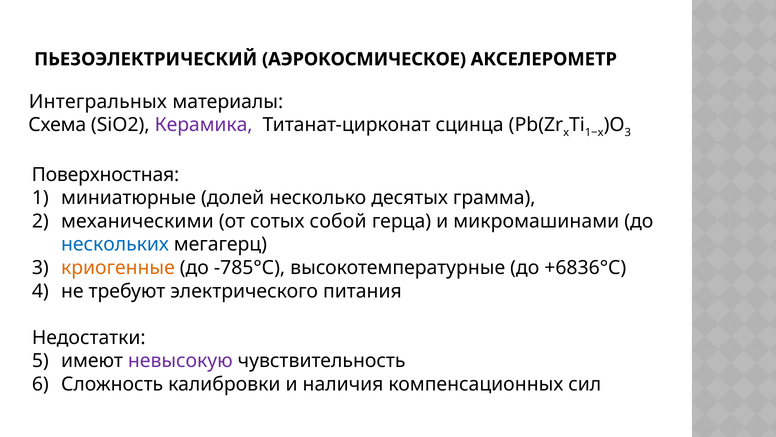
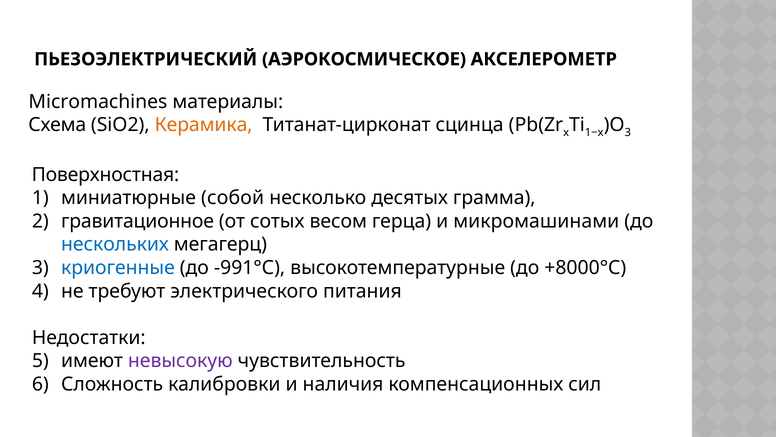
Интегральных: Интегральных -> Micromachines (98, 102)
Керамика colour: purple -> orange (204, 125)
долей: долей -> собой (233, 198)
механическими: механическими -> гравитационное (138, 221)
собой: собой -> весом (338, 221)
криогенные colour: orange -> blue (118, 268)
-785°С: -785°С -> -991°С (250, 268)
+6836°С: +6836°С -> +8000°С (585, 268)
